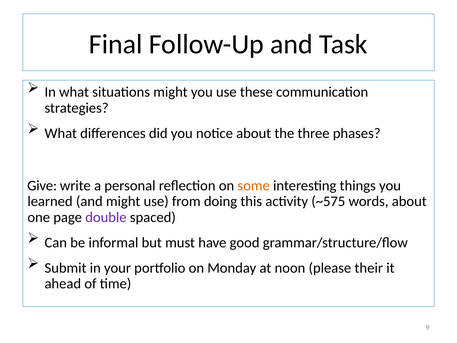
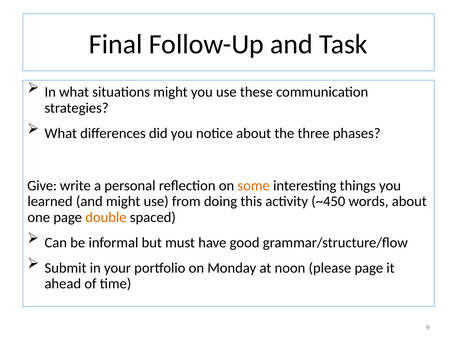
~575: ~575 -> ~450 (328, 201)
double colour: purple -> orange (106, 217)
please their: their -> page (369, 268)
